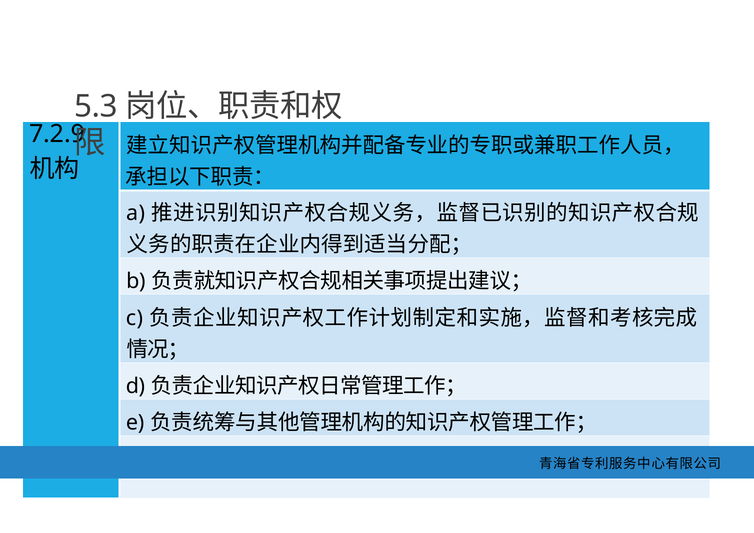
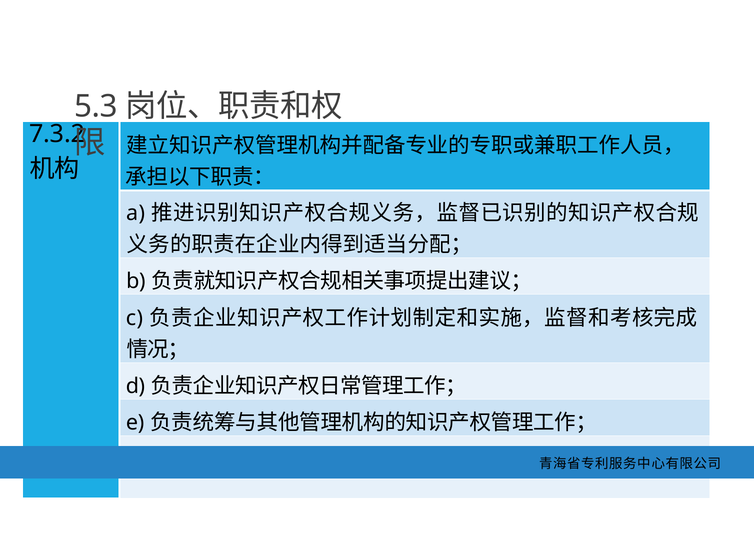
7.2.9: 7.2.9 -> 7.3.2 (57, 134)
